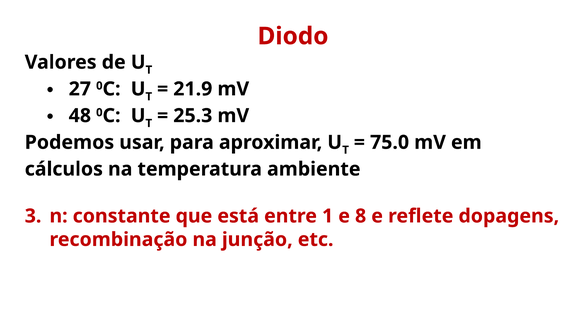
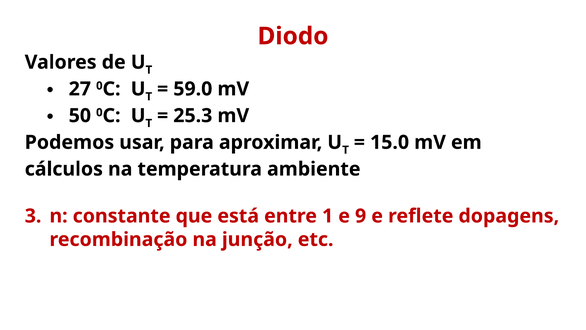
21.9: 21.9 -> 59.0 (193, 89)
48: 48 -> 50 (80, 116)
75.0: 75.0 -> 15.0 (390, 142)
8: 8 -> 9 (361, 216)
